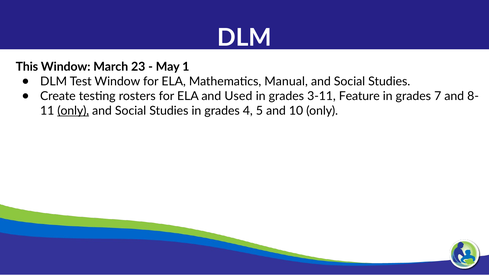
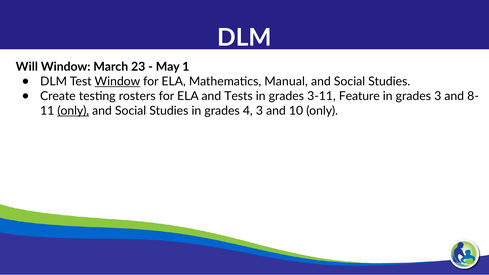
This: This -> Will (27, 67)
Window underline: none -> present (117, 81)
Used: Used -> Tests (238, 96)
grades 7: 7 -> 3 (438, 96)
4 5: 5 -> 3 (259, 111)
